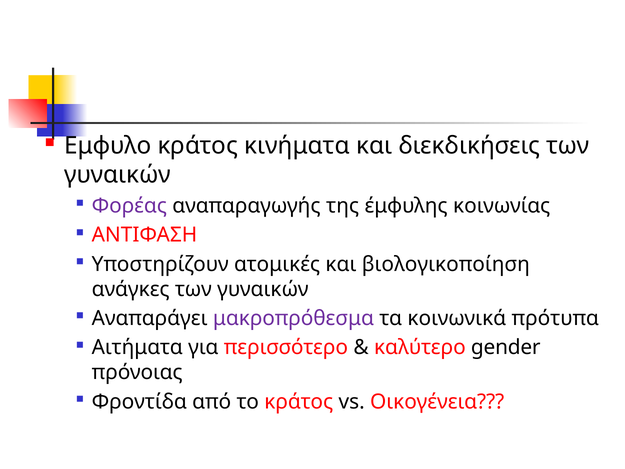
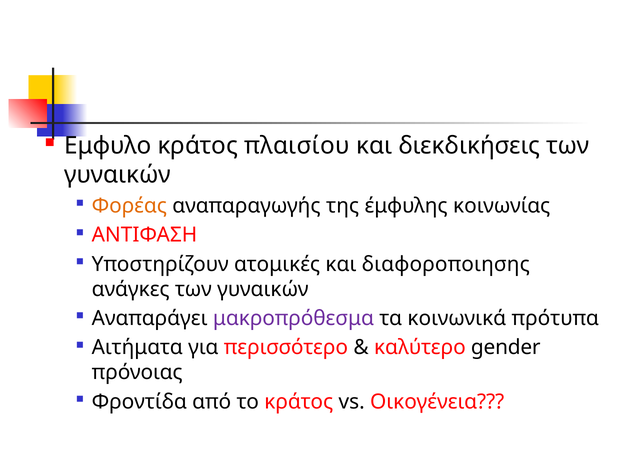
κινήματα: κινήματα -> πλαισίου (297, 146)
Φορέας colour: purple -> orange (129, 206)
βιολογικοποίηση: βιολογικοποίηση -> διαφοροποιησης (446, 264)
